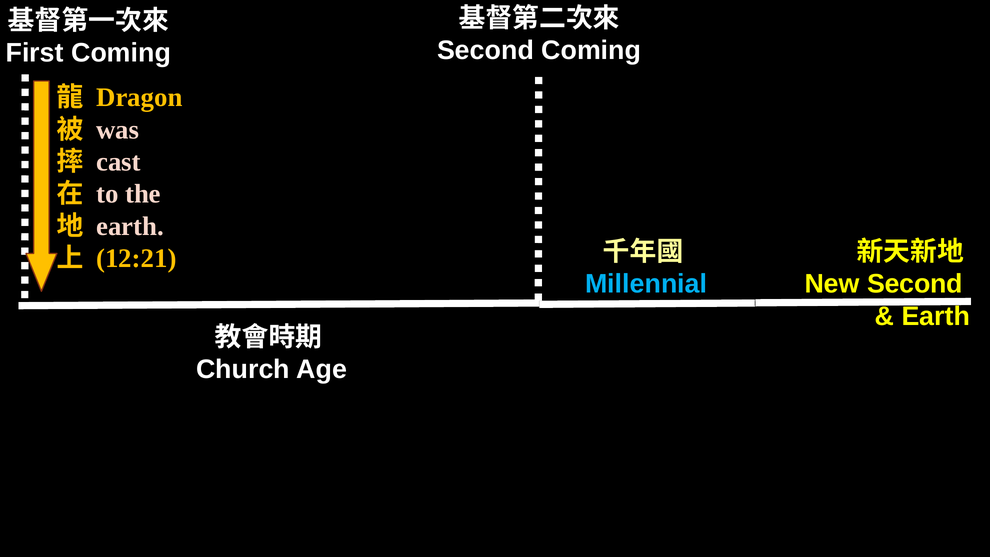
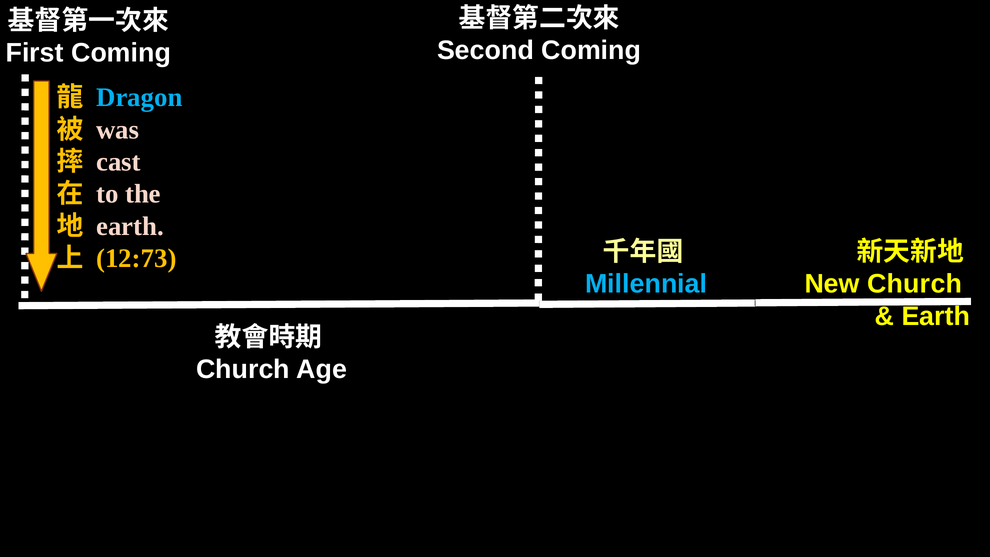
Dragon colour: yellow -> light blue (139, 98)
12:21: 12:21 -> 12:73 (136, 258)
New Second: Second -> Church (915, 284)
